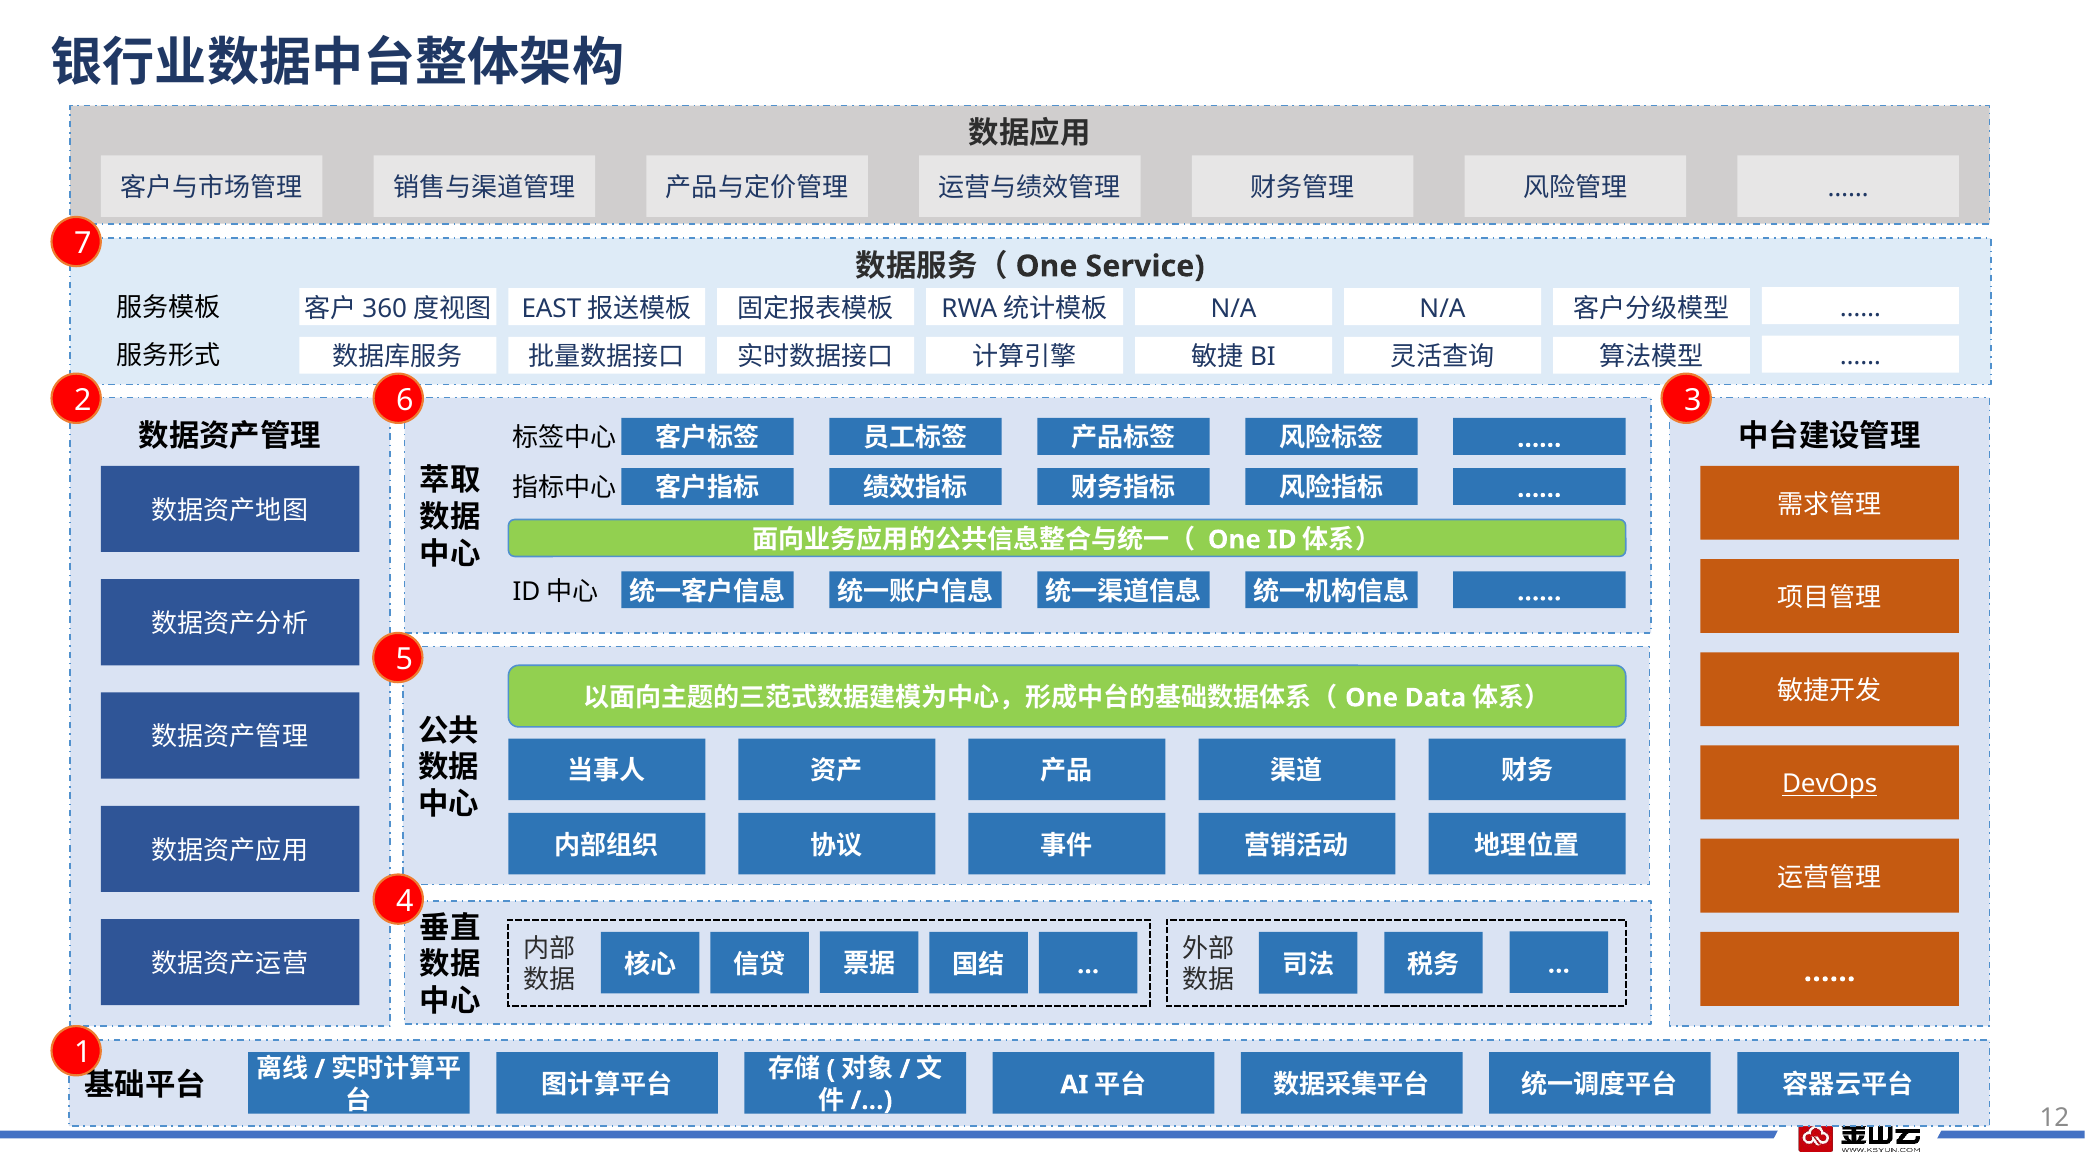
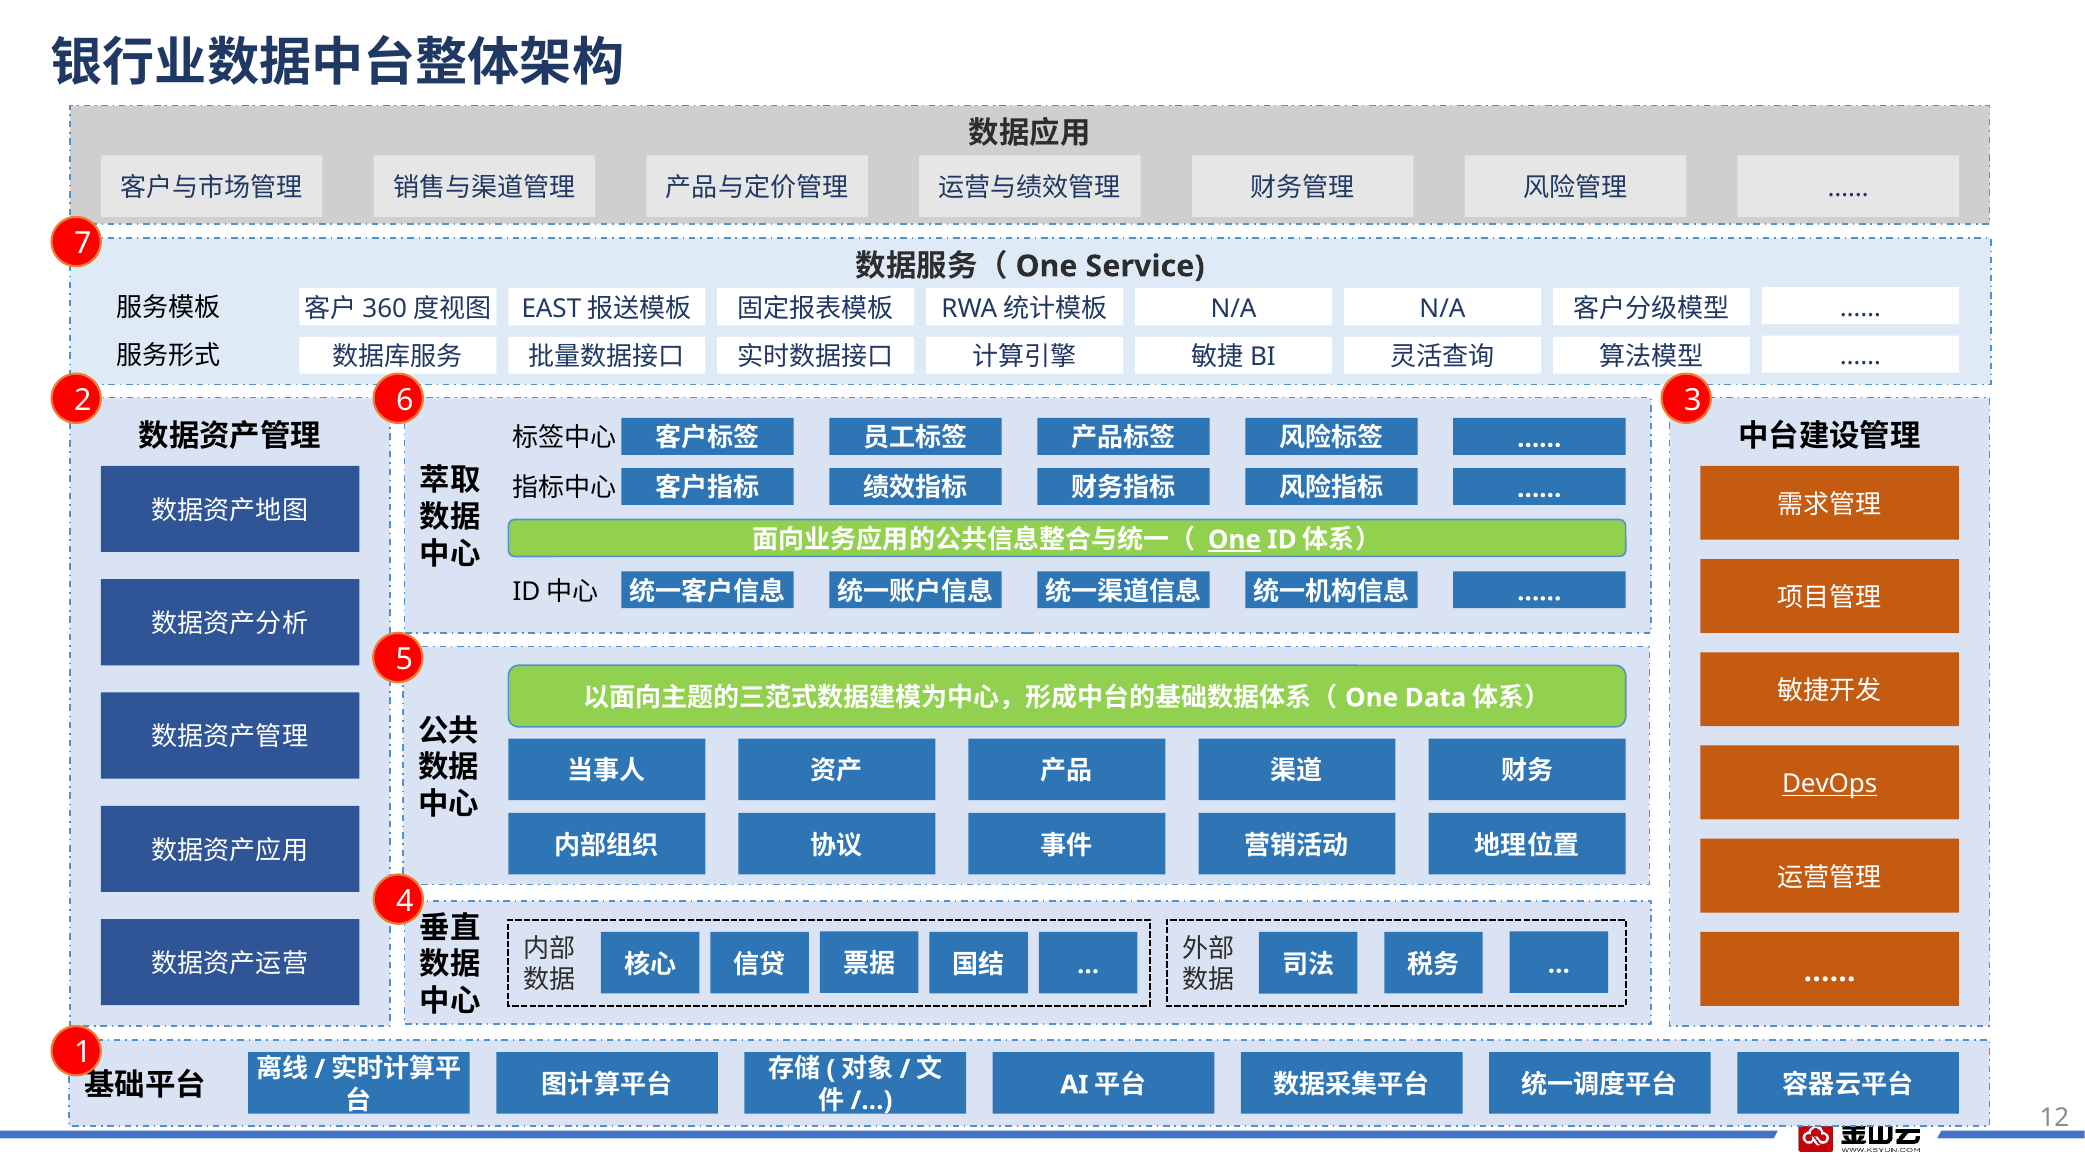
One underline: none -> present (1234, 540)
